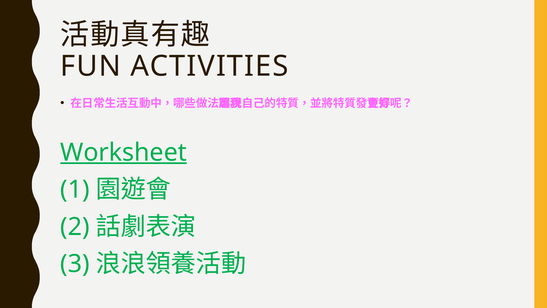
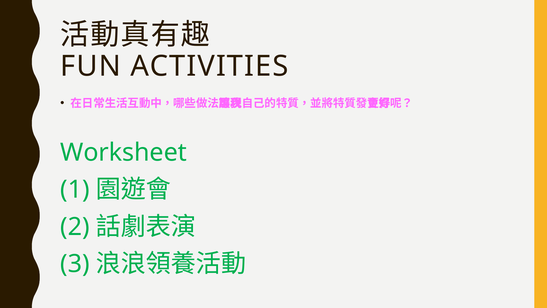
Worksheet underline: present -> none (124, 152)
